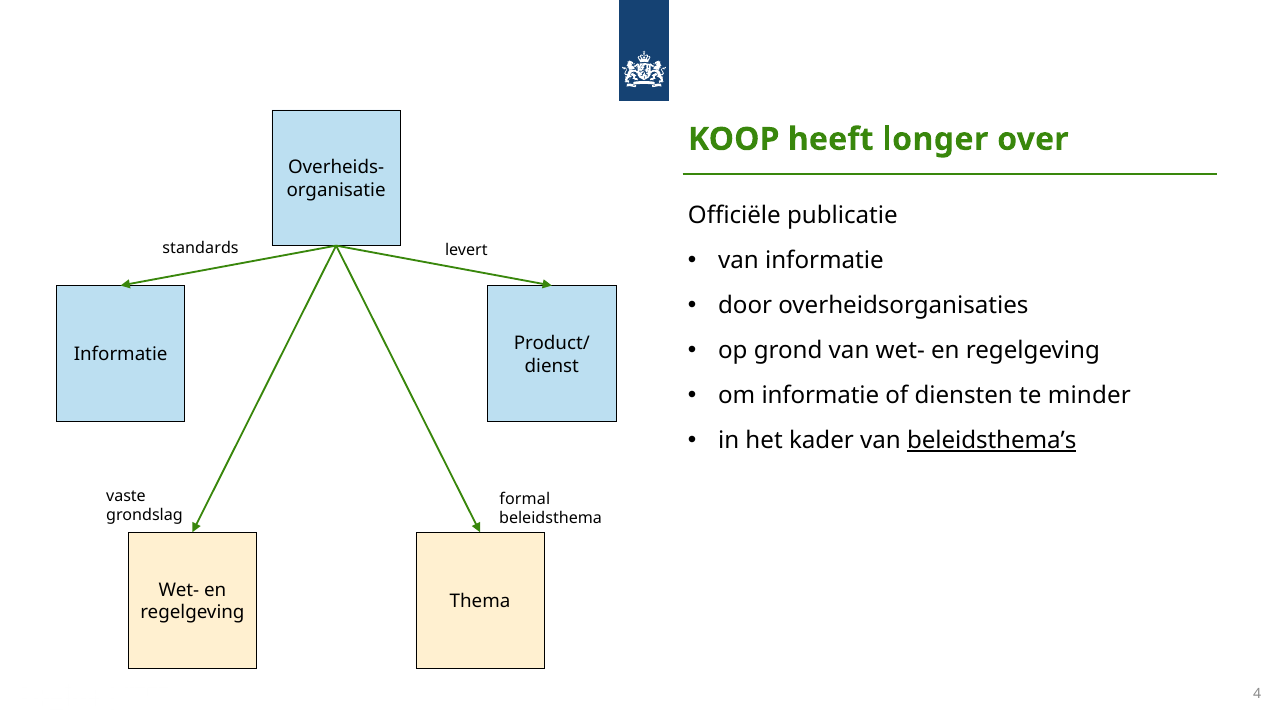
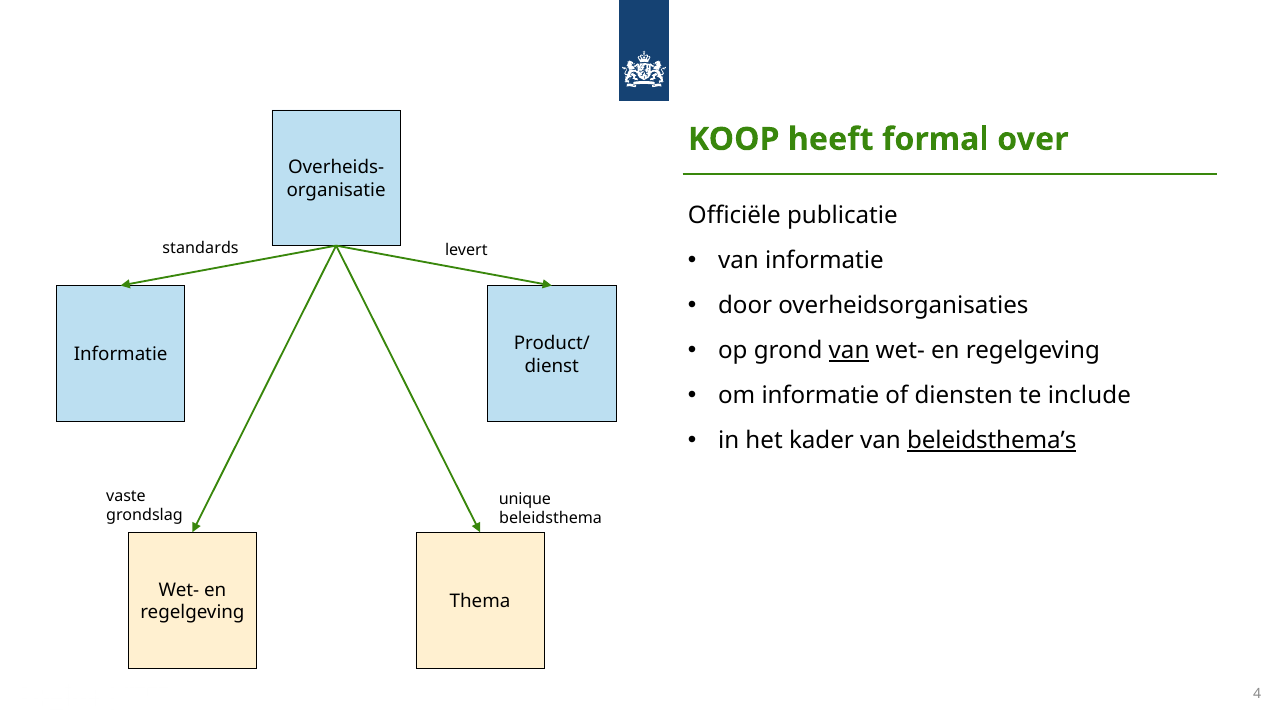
longer: longer -> formal (935, 139)
van underline: none -> present (849, 351)
minder: minder -> include (1089, 396)
formal: formal -> unique (525, 499)
